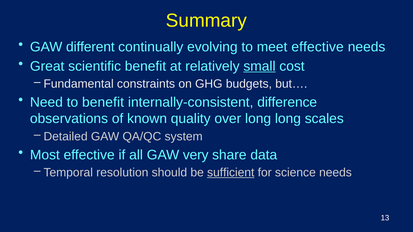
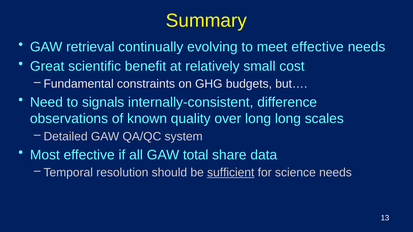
different: different -> retrieval (90, 47)
small underline: present -> none (260, 66)
to benefit: benefit -> signals (103, 102)
very: very -> total (196, 155)
